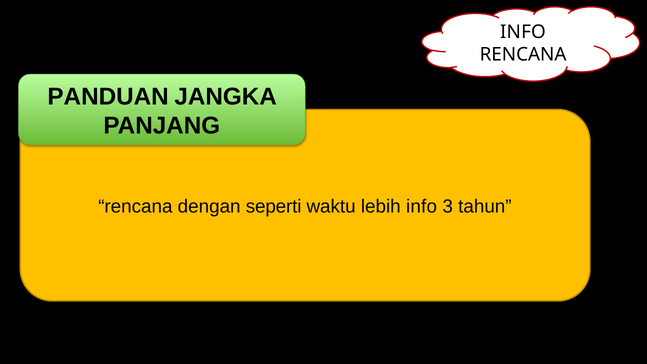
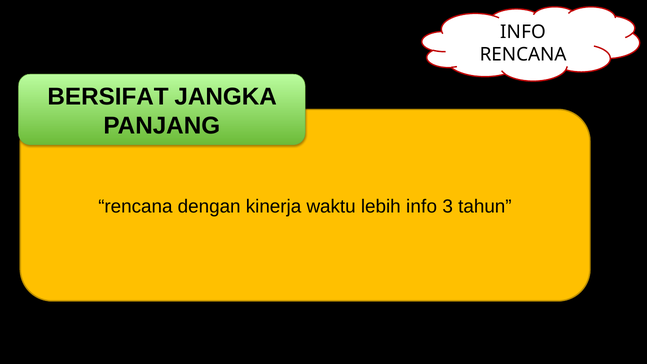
PANDUAN: PANDUAN -> BERSIFAT (108, 97)
seperti: seperti -> kinerja (274, 206)
